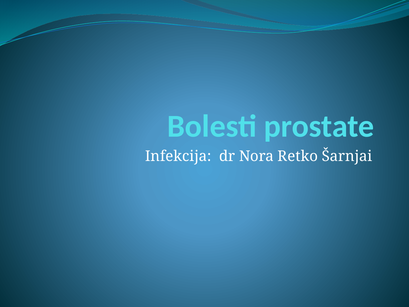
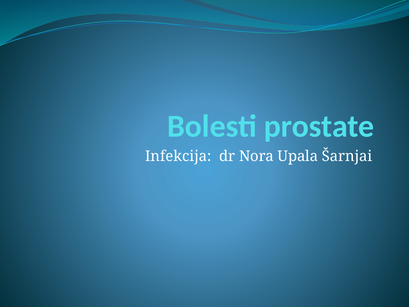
Retko: Retko -> Upala (298, 156)
